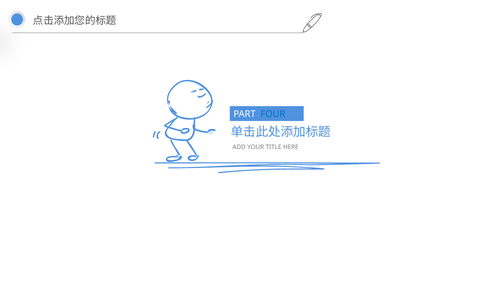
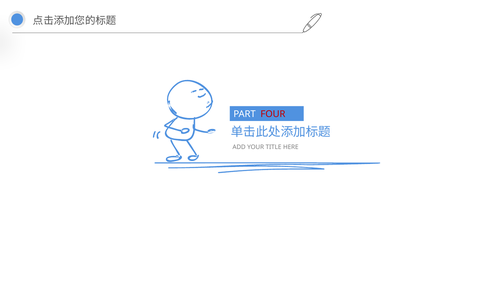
FOUR colour: blue -> red (273, 114)
